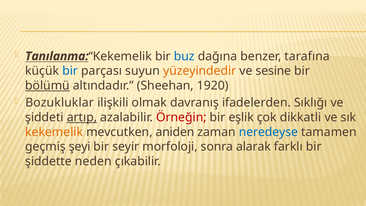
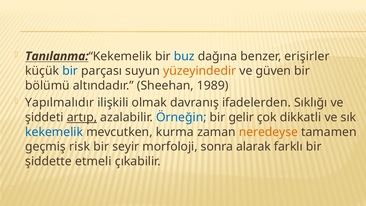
tarafına: tarafına -> erişirler (307, 56)
sesine: sesine -> güven (273, 71)
bölümü underline: present -> none (47, 85)
1920: 1920 -> 1989 (213, 85)
Bozukluklar: Bozukluklar -> Yapılmalıdır (60, 103)
Örneğin colour: red -> blue (181, 117)
eşlik: eşlik -> gelir (241, 117)
kekemelik colour: orange -> blue (54, 132)
aniden: aniden -> kurma (175, 132)
neredeyse colour: blue -> orange (268, 132)
şeyi: şeyi -> risk (80, 147)
neden: neden -> etmeli (93, 161)
